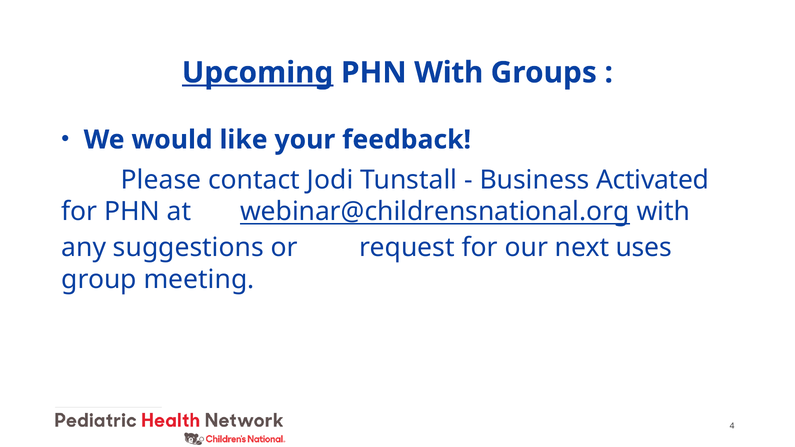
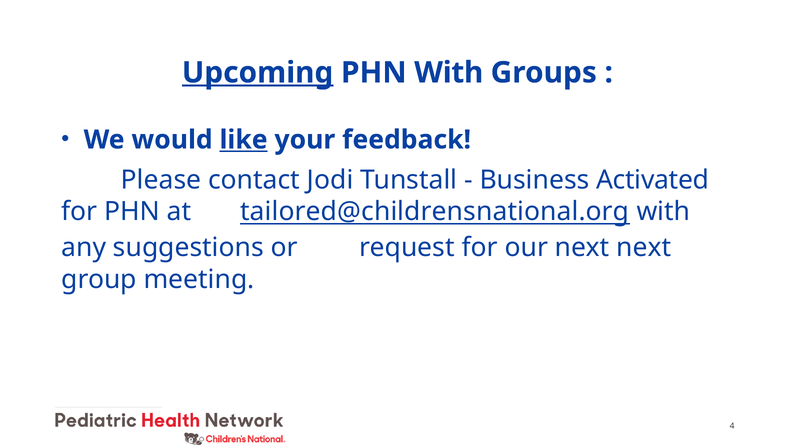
like underline: none -> present (244, 140)
webinar@childrensnational.org: webinar@childrensnational.org -> tailored@childrensnational.org (435, 212)
next uses: uses -> next (644, 248)
